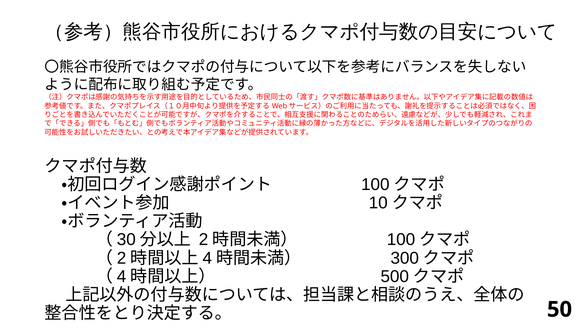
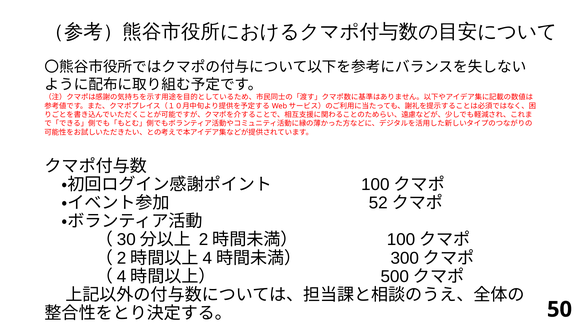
10: 10 -> 52 (378, 203)
